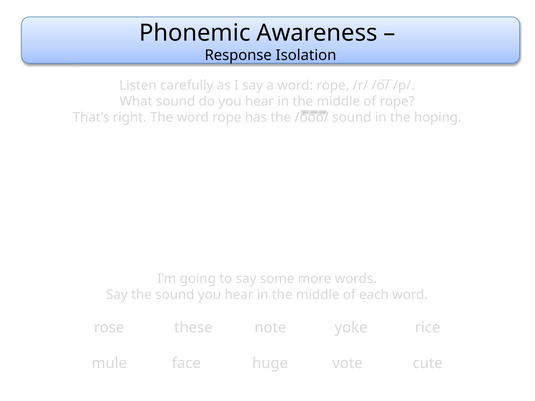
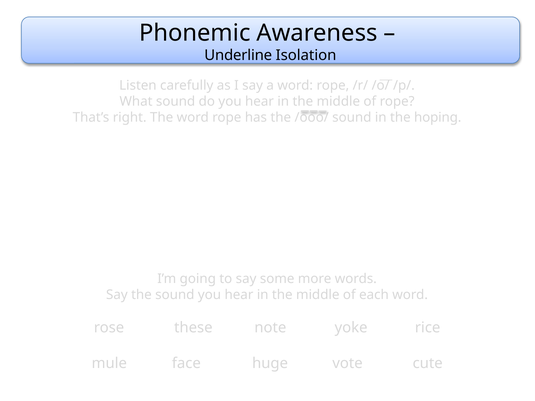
Response: Response -> Underline (238, 55)
